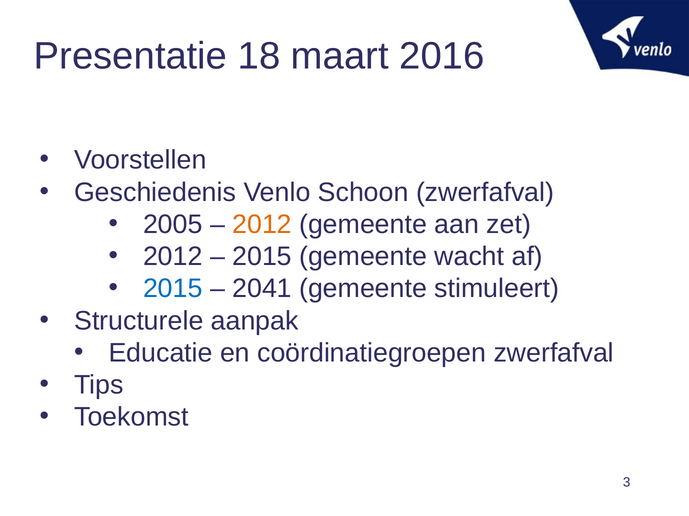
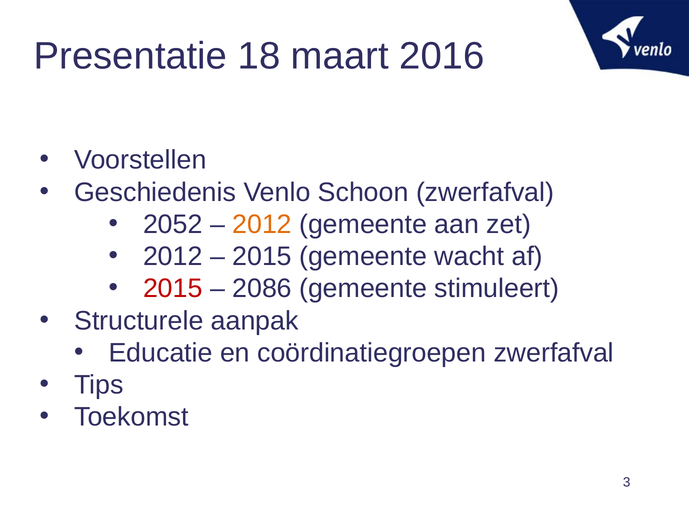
2005: 2005 -> 2052 (173, 225)
2015 colour: blue -> red (173, 289)
2041: 2041 -> 2086 (262, 289)
